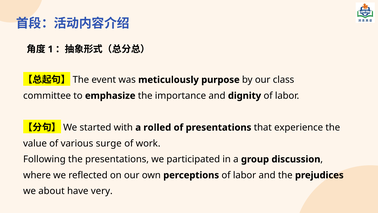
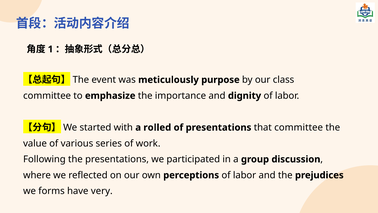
that experience: experience -> committee (299, 127)
surge: surge -> series (109, 143)
about: about -> forms (52, 191)
